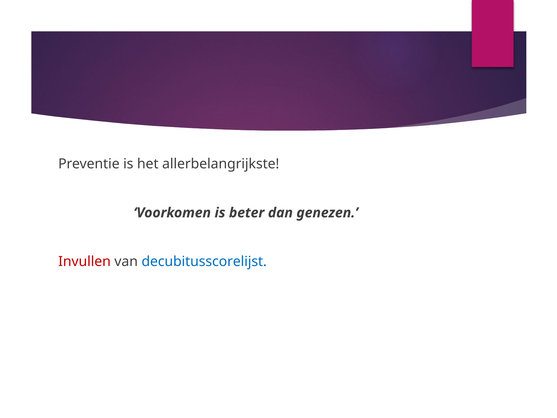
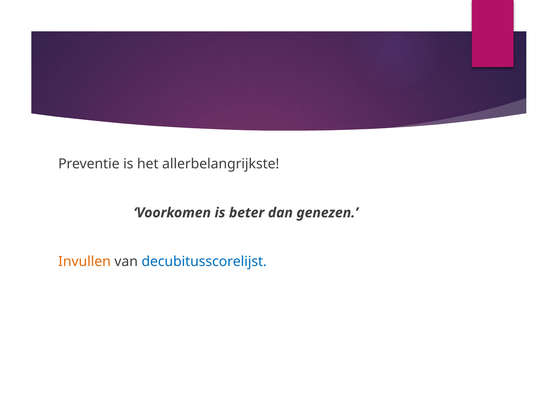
Invullen colour: red -> orange (85, 262)
